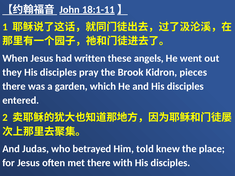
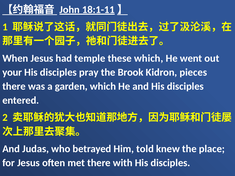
written: written -> temple (90, 58)
these angels: angels -> which (149, 58)
they: they -> your (12, 72)
